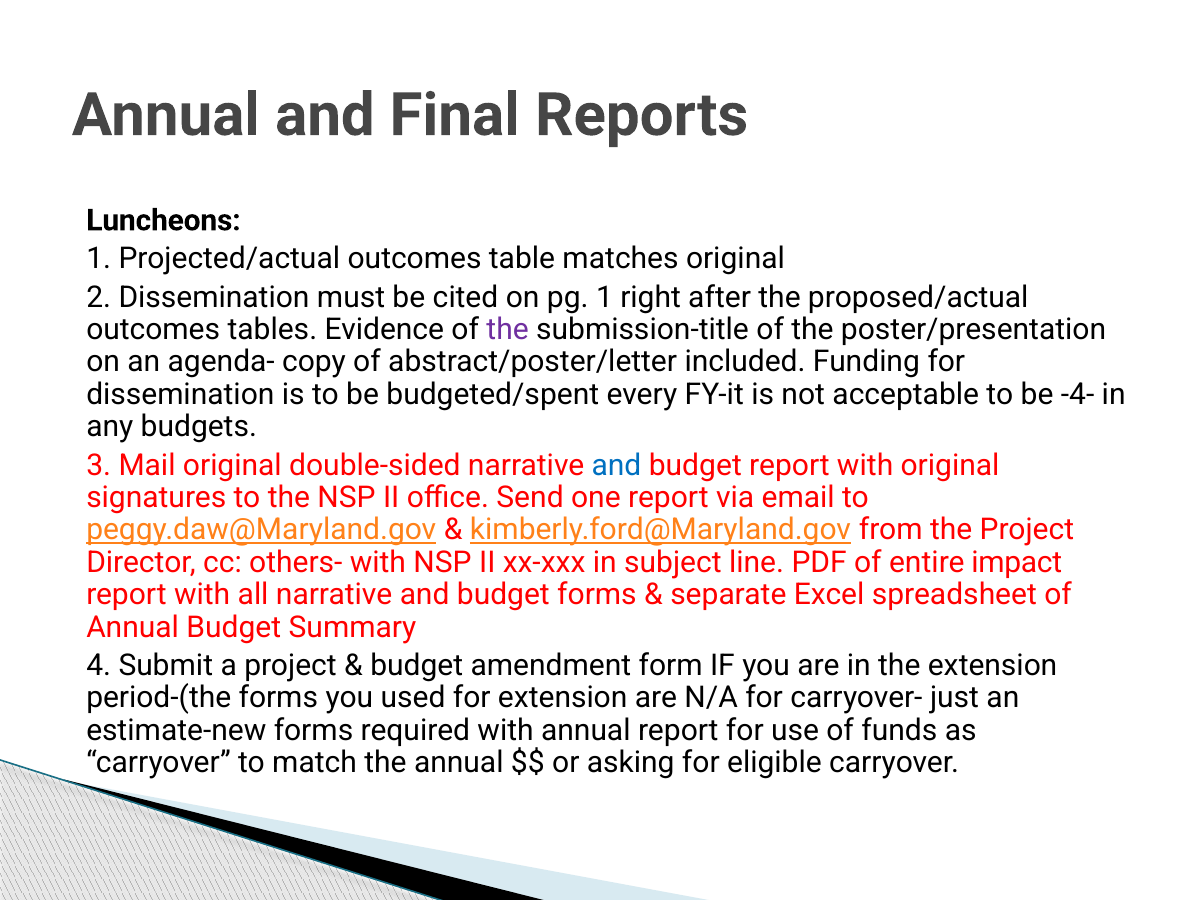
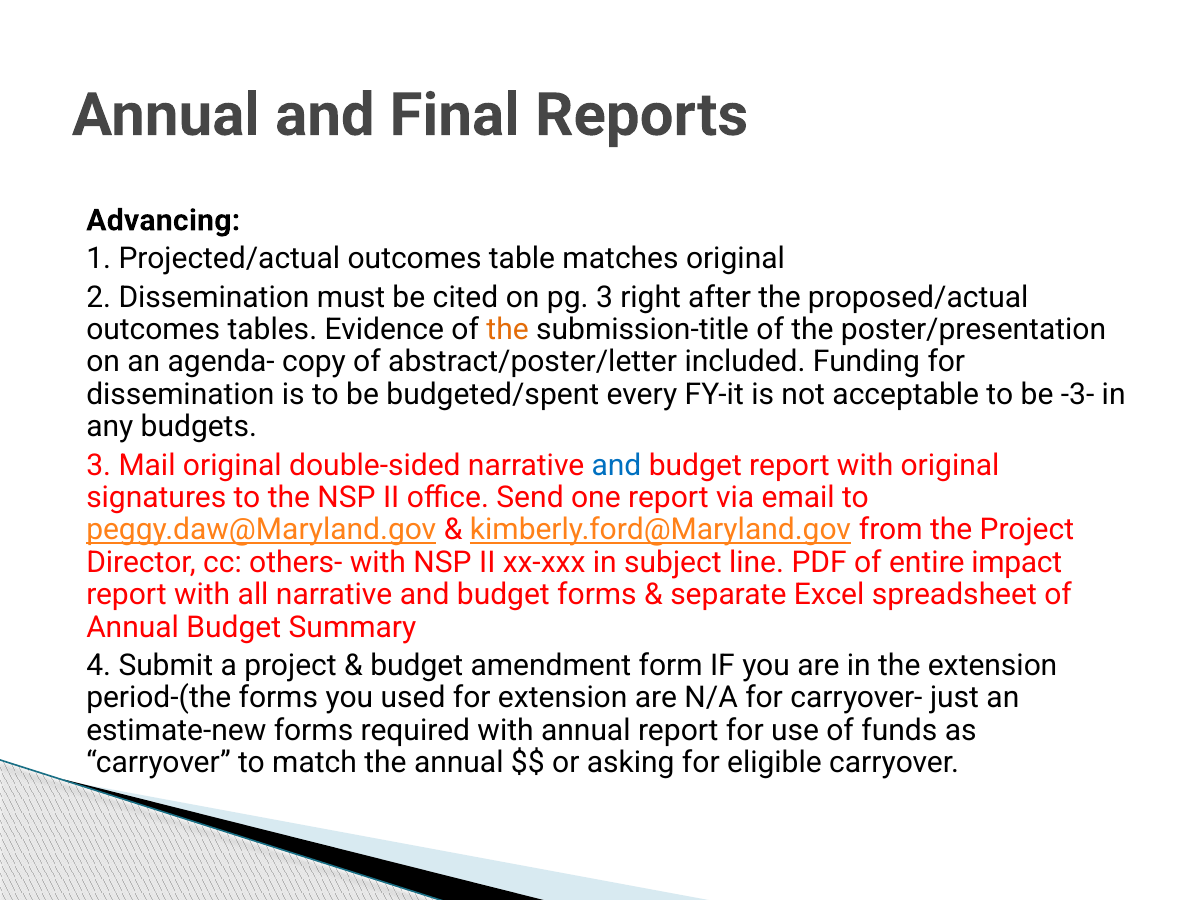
Luncheons: Luncheons -> Advancing (163, 221)
pg 1: 1 -> 3 (605, 297)
the colour: purple -> orange (508, 330)
-4-: -4- -> -3- (1078, 395)
